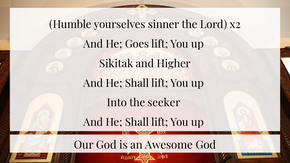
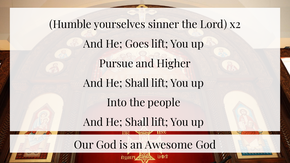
Sikitak: Sikitak -> Pursue (116, 64)
seeker: seeker -> people (164, 103)
